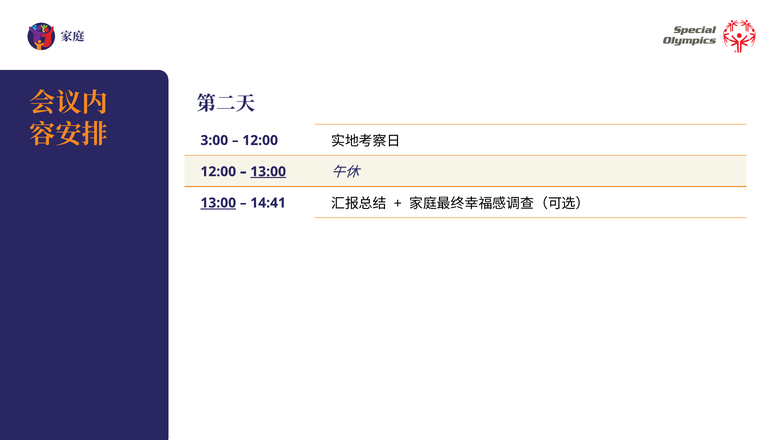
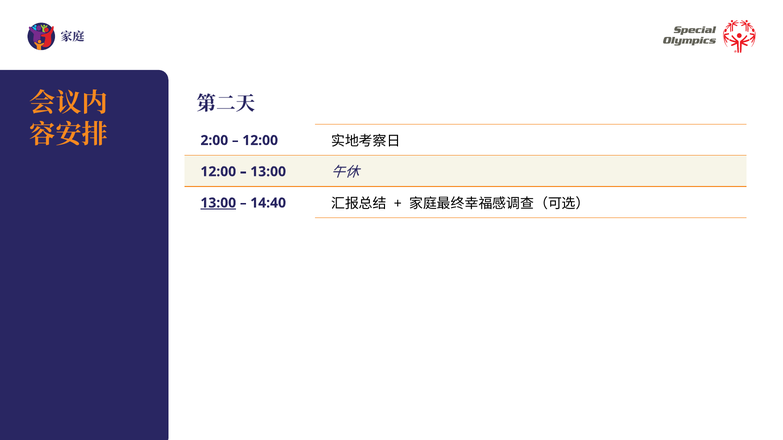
3:00: 3:00 -> 2:00 (214, 141)
13:00 underline: present -> none (268, 172)
14:41: 14:41 -> 14:40 (268, 203)
